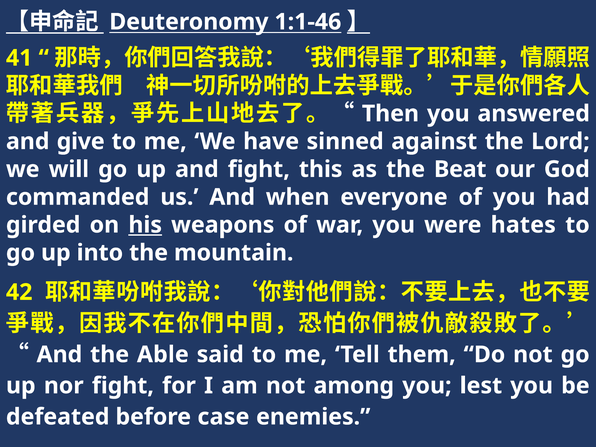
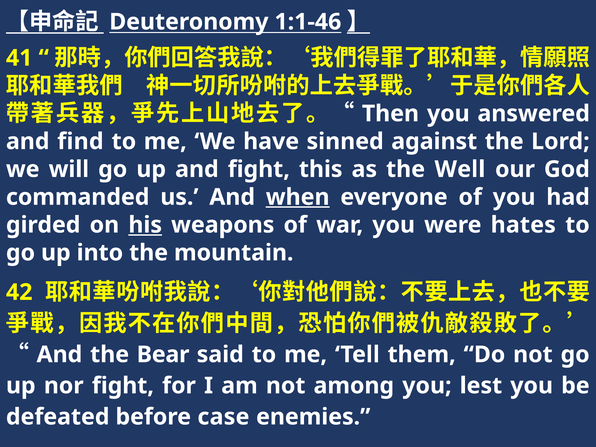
give: give -> find (80, 141)
Beat: Beat -> Well (460, 169)
when underline: none -> present (298, 197)
Able: Able -> Bear (163, 355)
